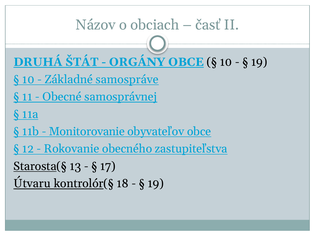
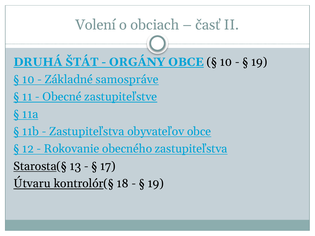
Názov: Názov -> Volení (96, 25)
samosprávnej: samosprávnej -> zastupiteľstve (121, 97)
Monitorovanie: Monitorovanie -> Zastupiteľstva (87, 132)
